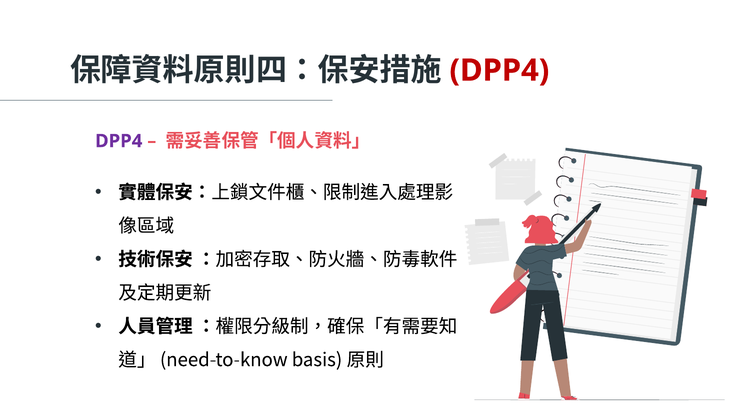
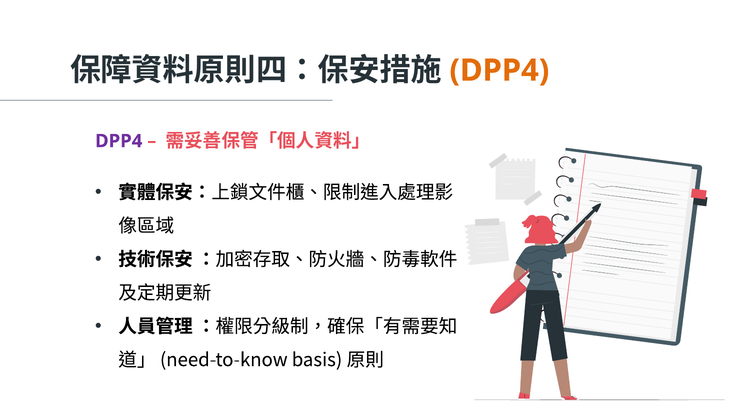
DPP4 colour: red -> orange (499, 70)
